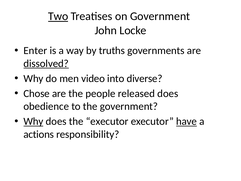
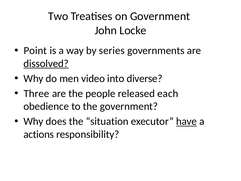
Two underline: present -> none (58, 16)
Enter: Enter -> Point (35, 51)
truths: truths -> series (112, 51)
Chose: Chose -> Three (36, 93)
released does: does -> each (168, 93)
Why underline: present -> none (33, 121)
the executor: executor -> situation (107, 121)
